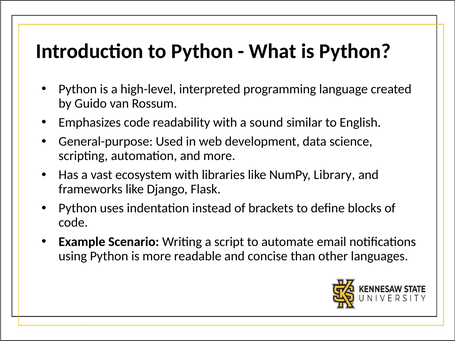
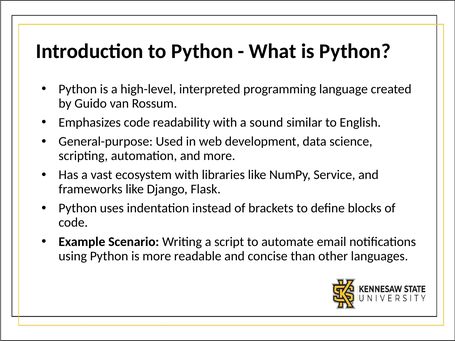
Library: Library -> Service (334, 175)
